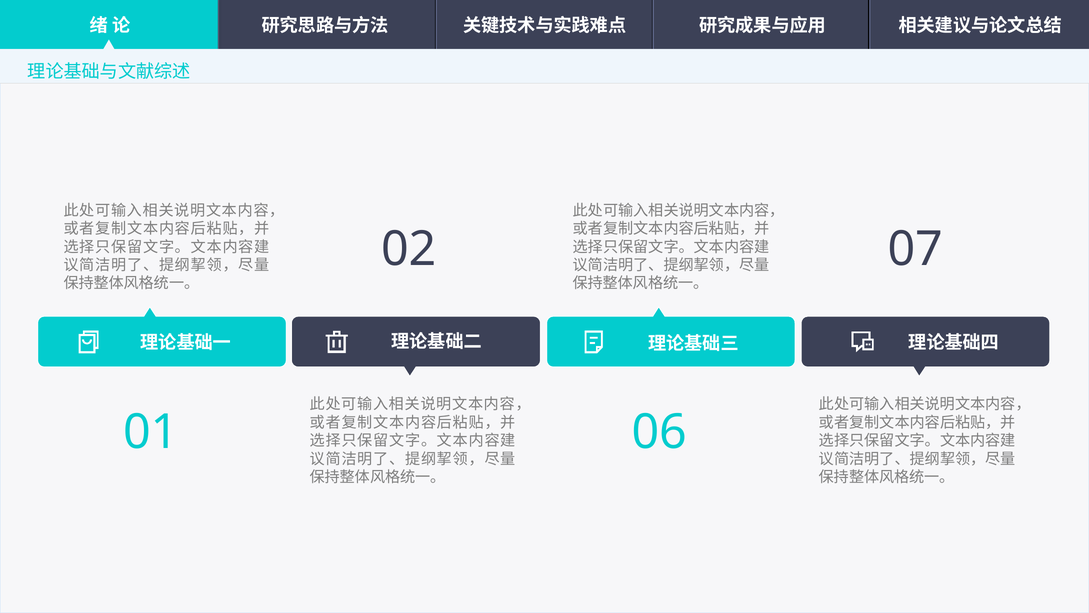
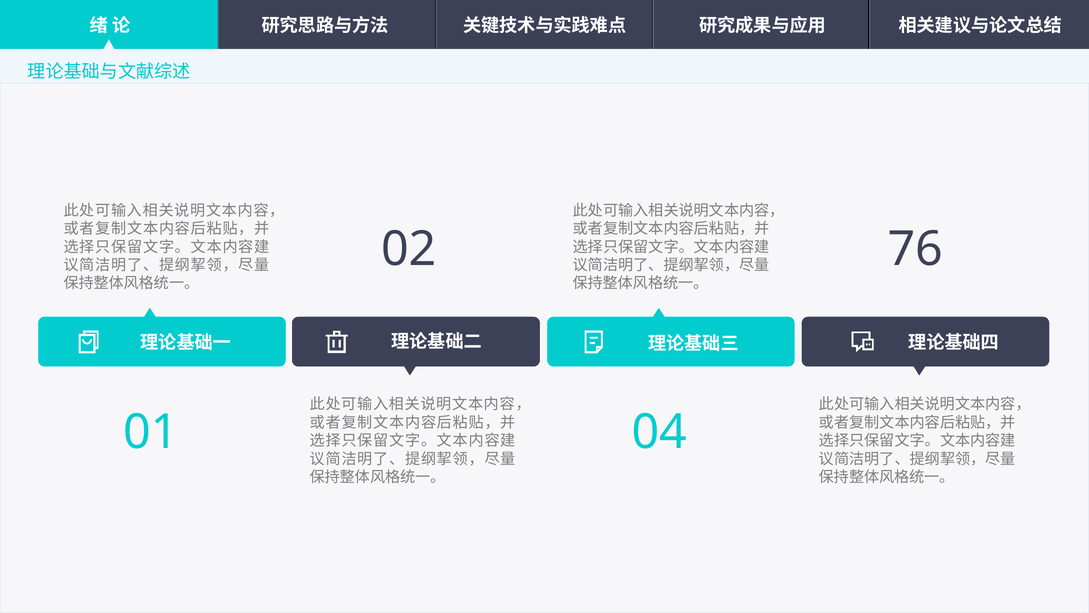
07: 07 -> 76 (915, 249)
06: 06 -> 04 (659, 432)
